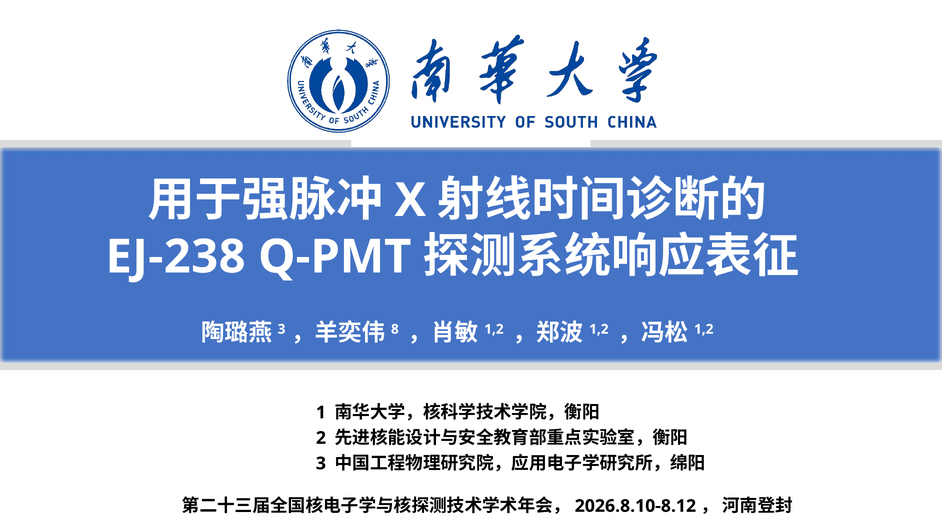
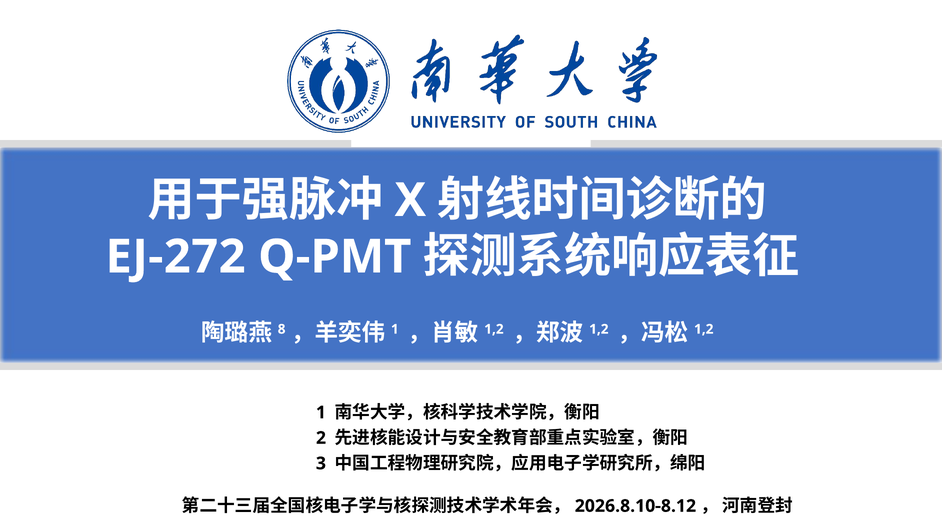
EJ-238: EJ-238 -> EJ-272 (176, 257)
3: 3 -> 8 (282, 329)
8: 8 -> 1 (395, 329)
